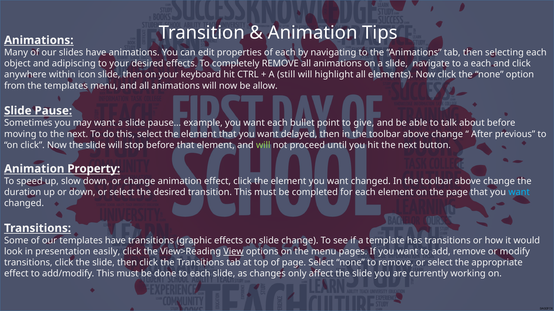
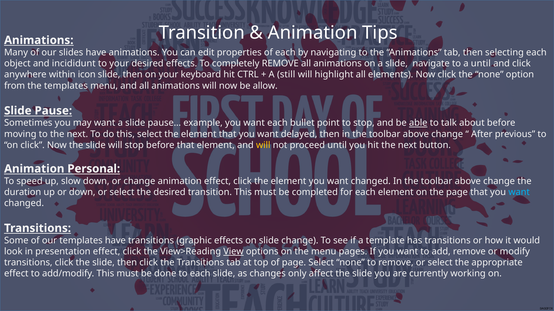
adipiscing: adipiscing -> incididunt (74, 64)
a each: each -> until (481, 64)
to give: give -> stop (364, 123)
able underline: none -> present (418, 123)
will colour: light green -> yellow (263, 145)
Property: Property -> Personal (94, 169)
presentation easily: easily -> effect (107, 252)
